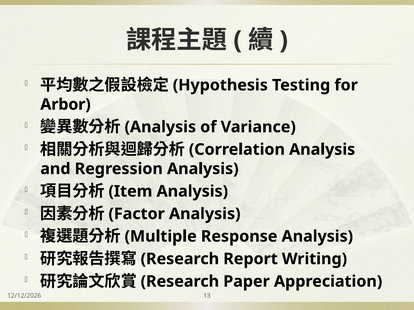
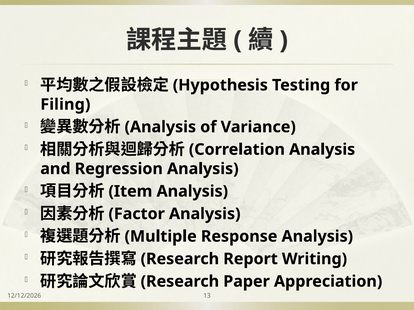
Arbor: Arbor -> Filing (65, 105)
